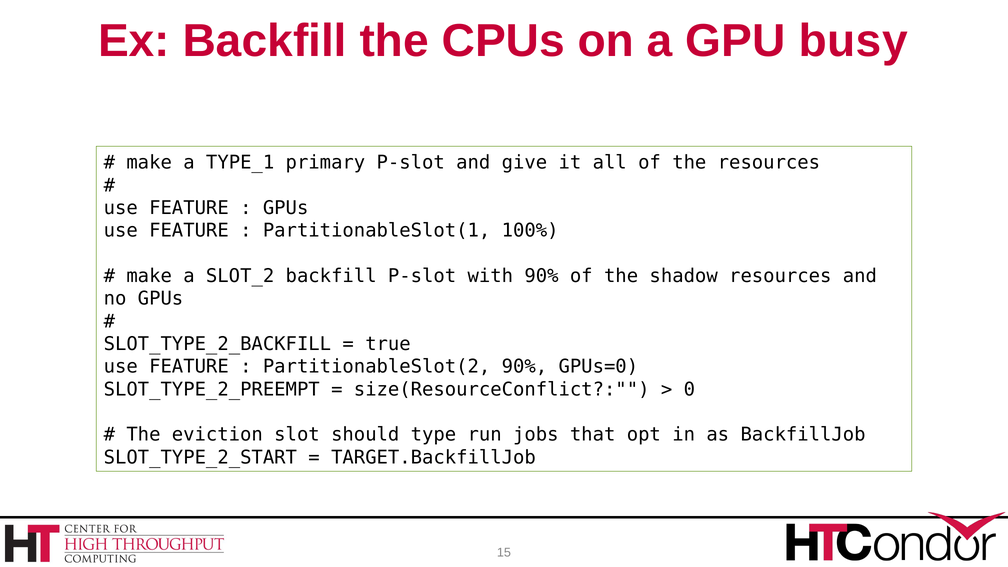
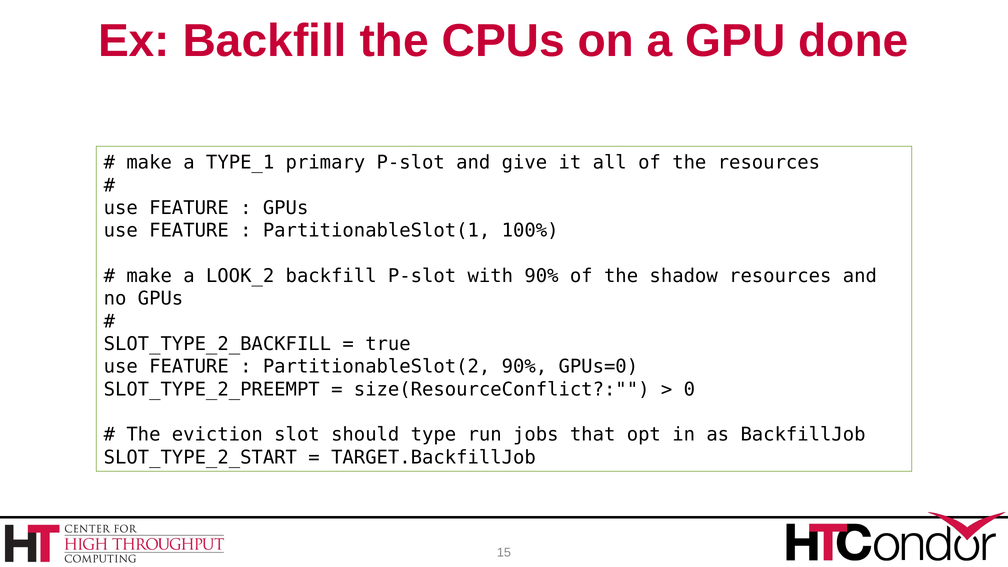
busy: busy -> done (853, 41)
SLOT_2: SLOT_2 -> LOOK_2 (240, 276)
